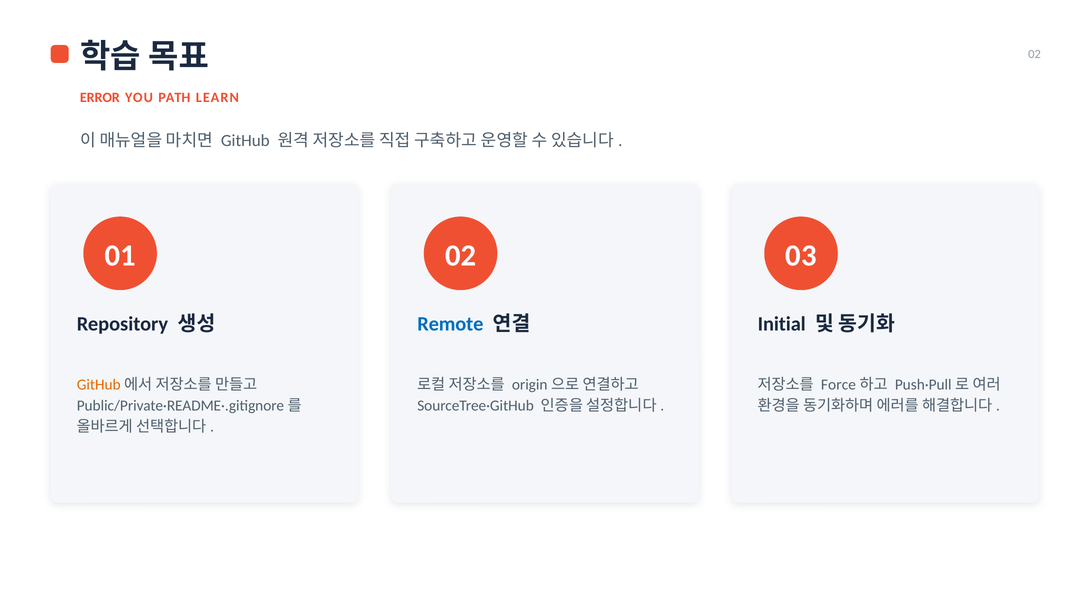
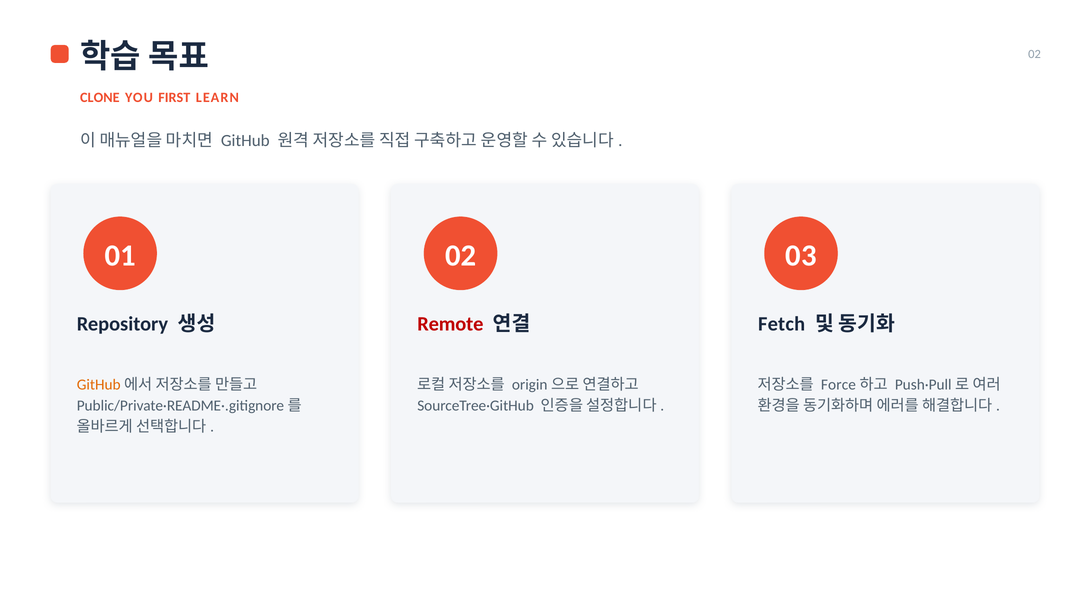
ERROR: ERROR -> CLONE (100, 97)
PATH: PATH -> FIRST (174, 97)
Remote colour: blue -> red (450, 324)
Initial: Initial -> Fetch (782, 324)
